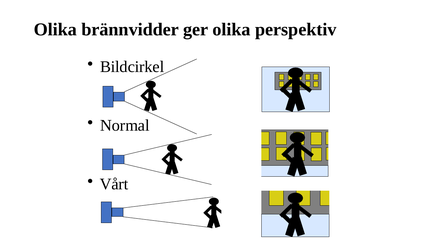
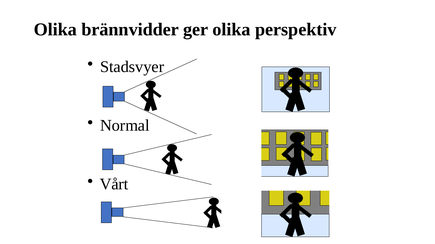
Bildcirkel: Bildcirkel -> Stadsvyer (132, 67)
